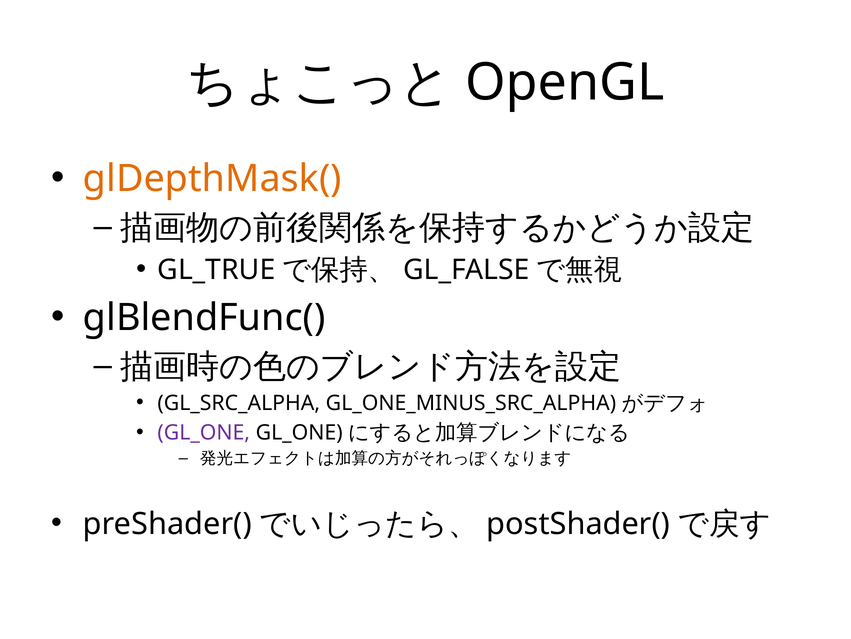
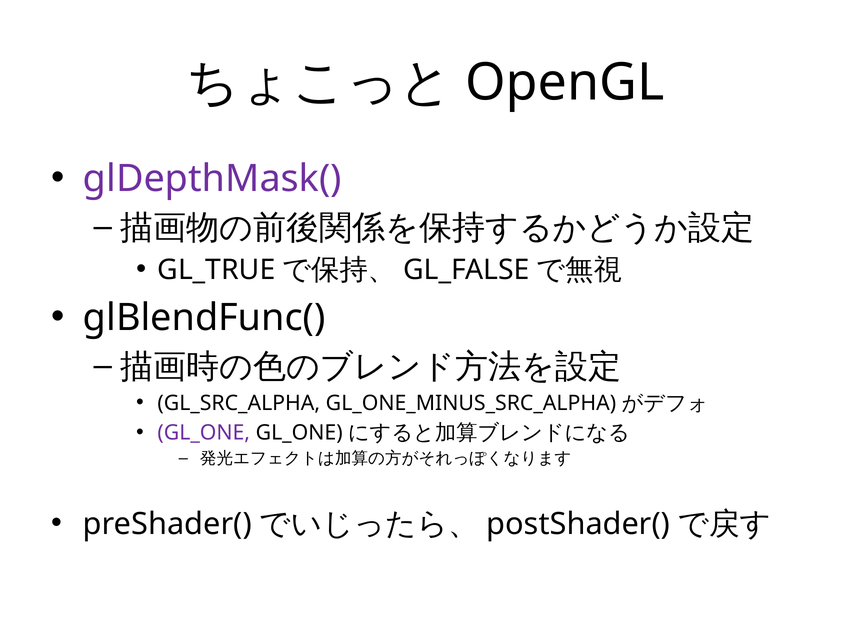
glDepthMask( colour: orange -> purple (212, 179)
